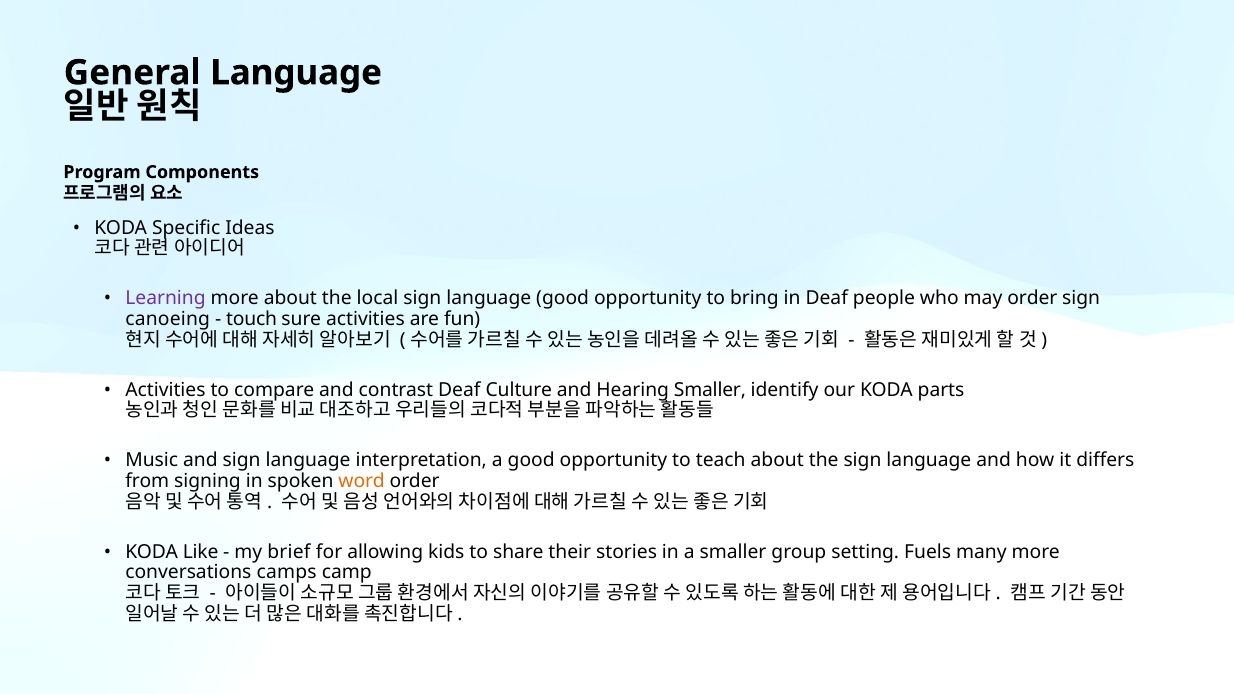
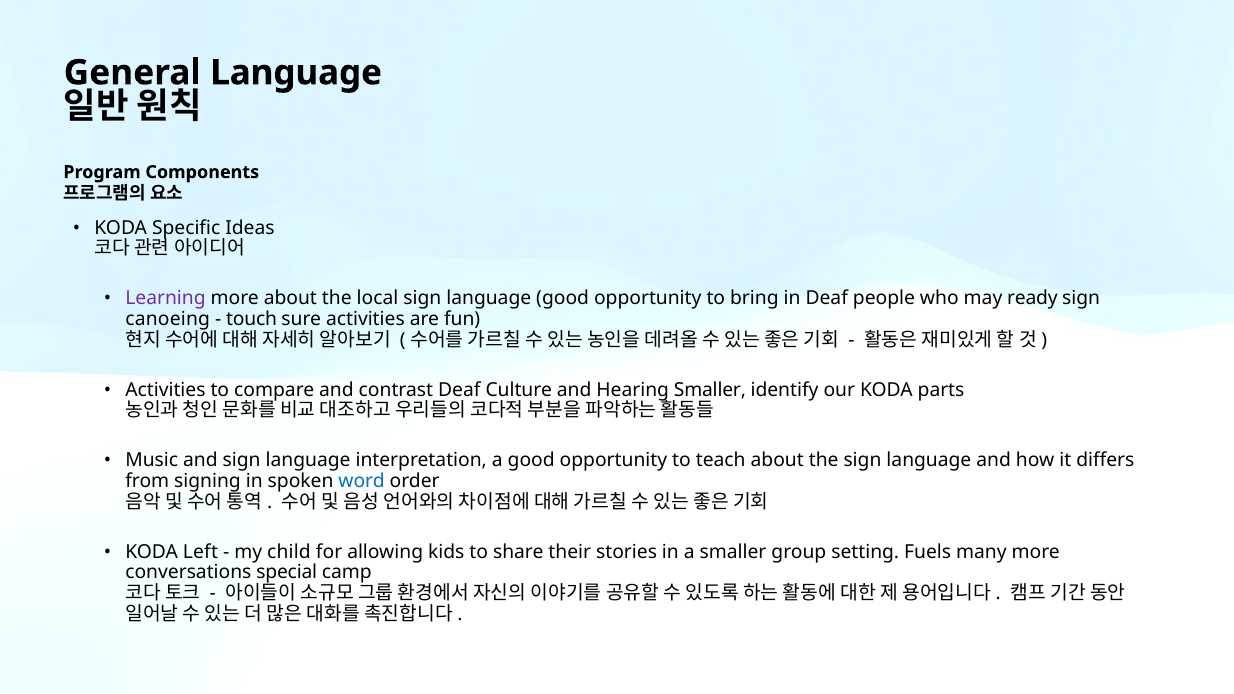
may order: order -> ready (1032, 298)
word colour: orange -> blue (362, 481)
Like: Like -> Left (200, 552)
brief: brief -> child (289, 552)
camps: camps -> special (287, 573)
